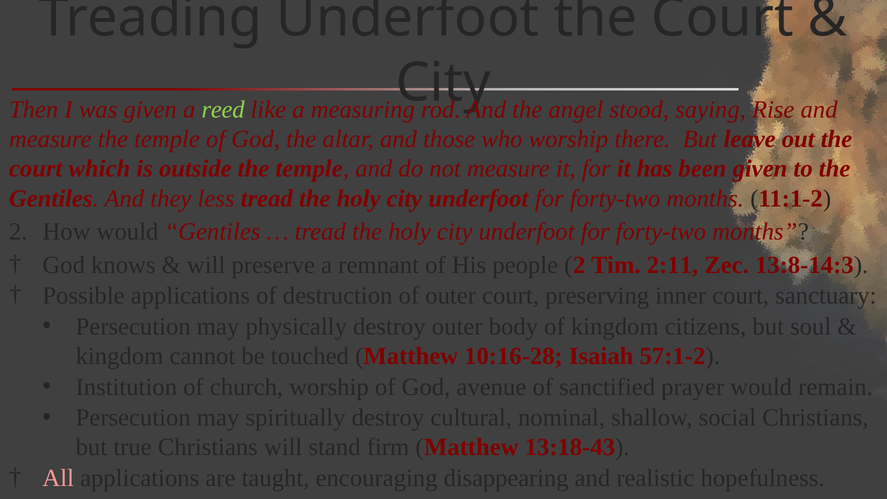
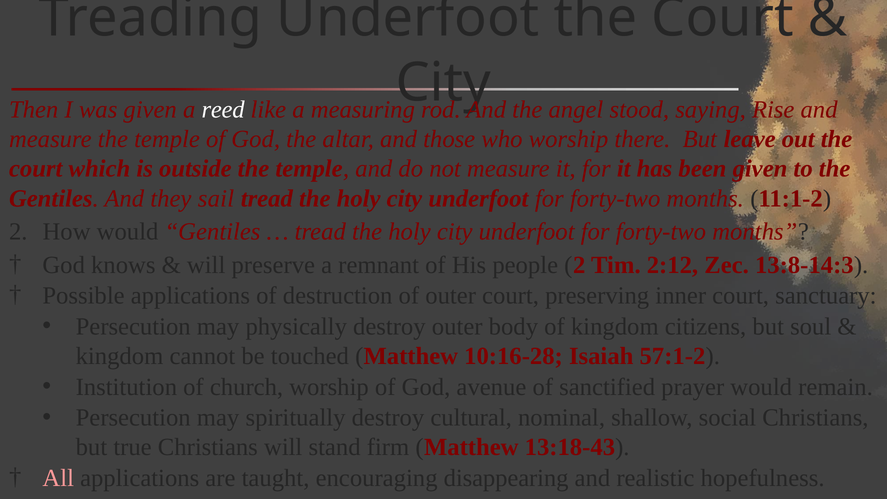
reed colour: light green -> white (223, 110)
less: less -> sail (216, 198)
2:11: 2:11 -> 2:12 (672, 265)
